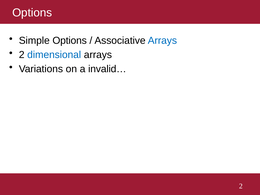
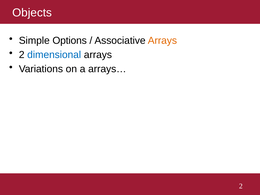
Options: Options -> Objects (32, 13)
Arrays colour: blue -> orange (162, 41)
invalid…: invalid… -> arrays… (107, 69)
